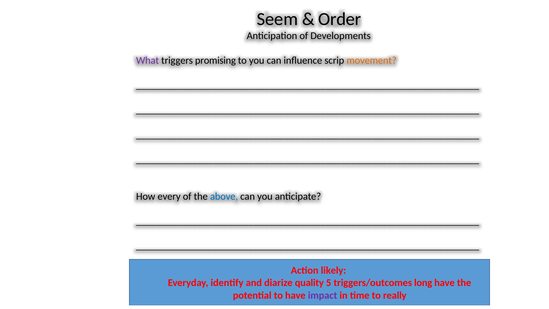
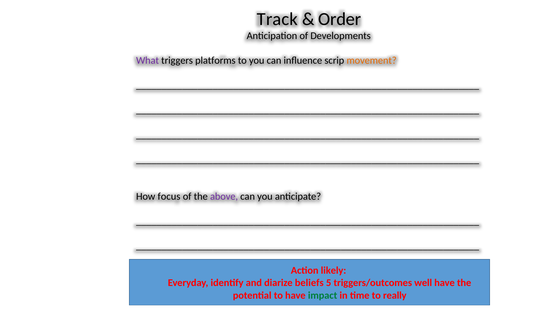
Seem: Seem -> Track (277, 19)
promising: promising -> platforms (215, 60)
every: every -> focus (169, 196)
above colour: blue -> purple (224, 196)
quality: quality -> beliefs (309, 283)
long: long -> well (423, 283)
impact colour: purple -> green (323, 295)
